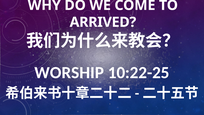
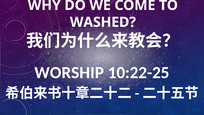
ARRIVED: ARRIVED -> WASHED (103, 22)
